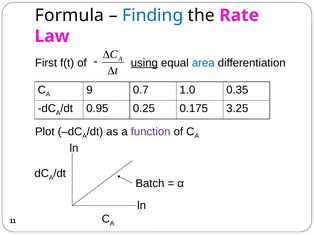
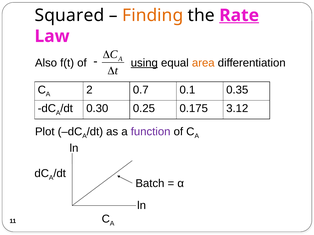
Formula: Formula -> Squared (69, 15)
Finding colour: blue -> orange (153, 15)
Rate underline: none -> present (239, 15)
First: First -> Also (46, 63)
area colour: blue -> orange (203, 63)
9: 9 -> 2 (89, 90)
1.0: 1.0 -> 0.1 (187, 90)
0.95: 0.95 -> 0.30 (97, 109)
3.25: 3.25 -> 3.12 (237, 109)
